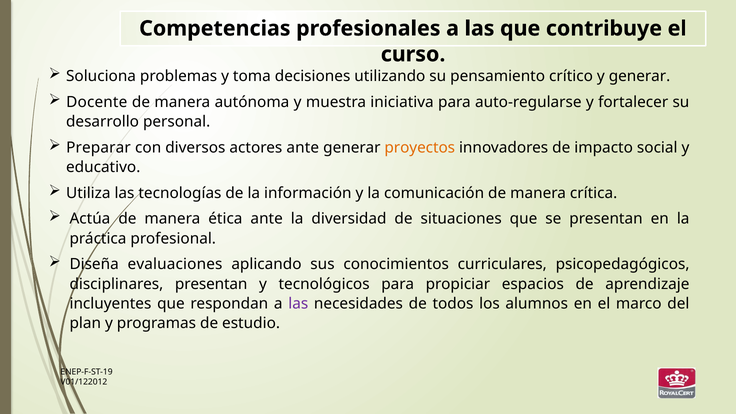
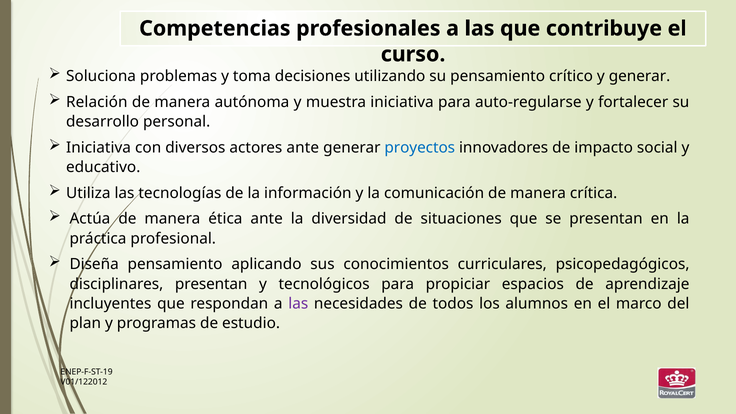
Docente: Docente -> Relación (97, 102)
Preparar: Preparar -> Iniciativa (99, 147)
proyectos colour: orange -> blue (420, 147)
Diseña evaluaciones: evaluaciones -> pensamiento (175, 264)
